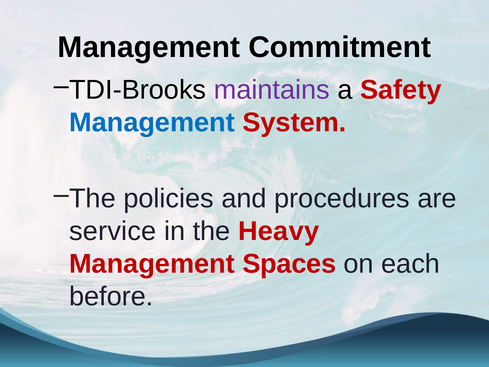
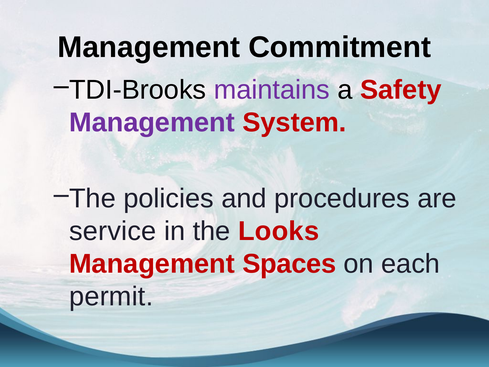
Management colour: blue -> purple (152, 123)
Heavy: Heavy -> Looks (279, 231)
before: before -> permit (111, 296)
